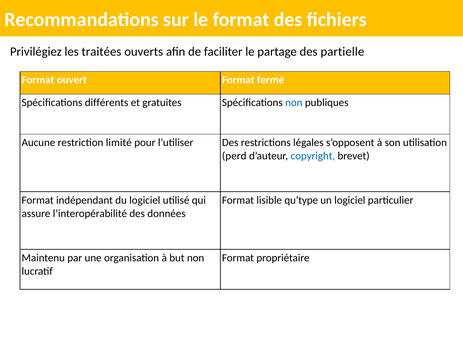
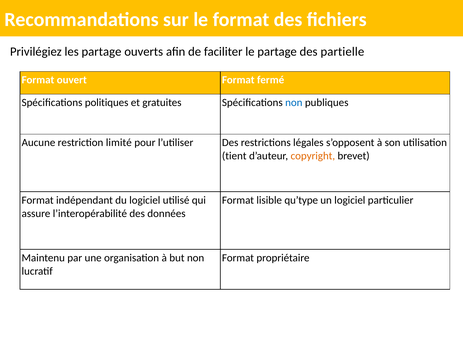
les traitées: traitées -> partage (101, 52)
différents: différents -> politiques (107, 103)
perd: perd -> tient (234, 156)
copyright colour: blue -> orange (313, 156)
